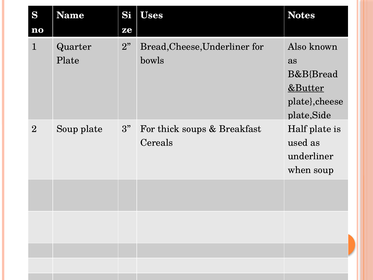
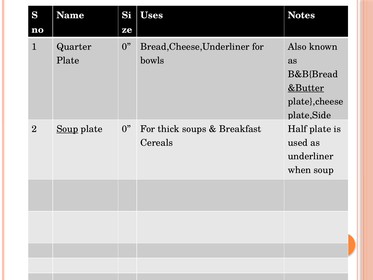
2: 2 -> 0 (126, 47)
Soup underline: none -> present (67, 129)
3: 3 -> 0 (126, 129)
